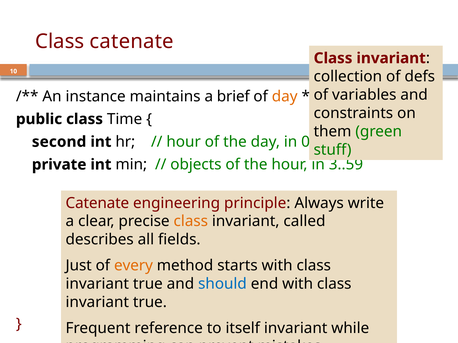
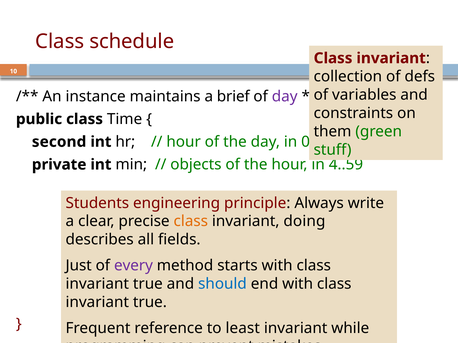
Class catenate: catenate -> schedule (132, 41)
day colour: orange -> purple (285, 96)
3..59: 3..59 -> 4..59 (346, 165)
Catenate: Catenate -> Students (97, 203)
called: called -> doing (304, 222)
every colour: orange -> purple (133, 266)
itself: itself -> least (243, 328)
